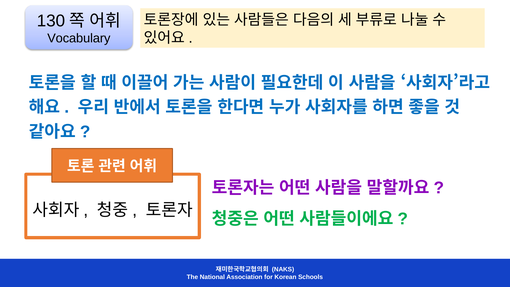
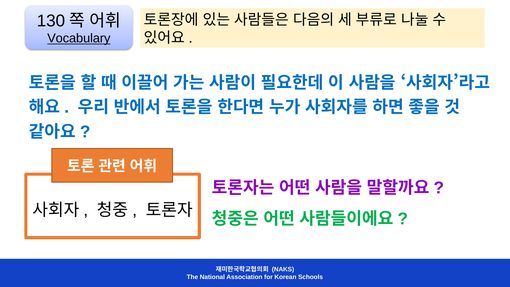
Vocabulary underline: none -> present (79, 38)
